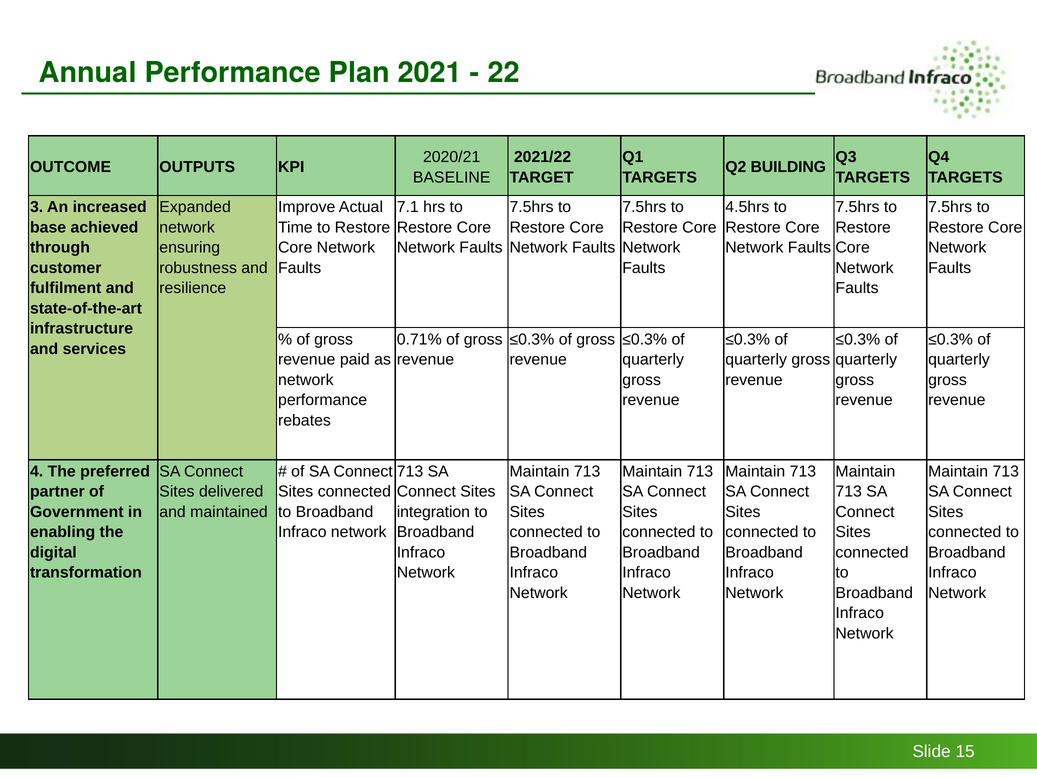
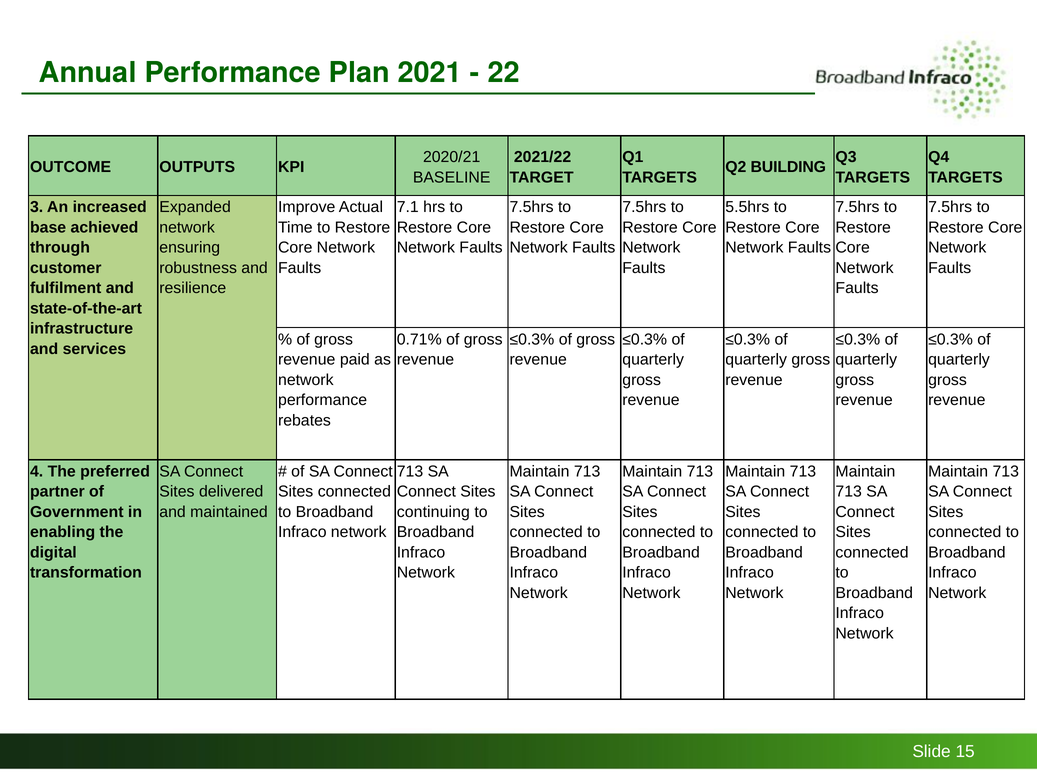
4.5hrs: 4.5hrs -> 5.5hrs (747, 207)
integration: integration -> continuing (433, 512)
